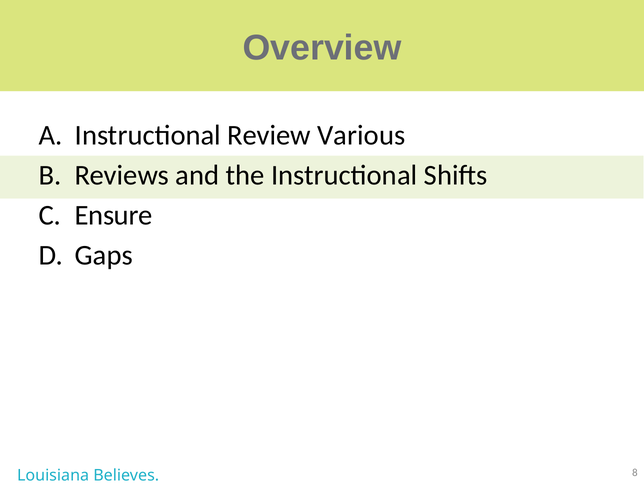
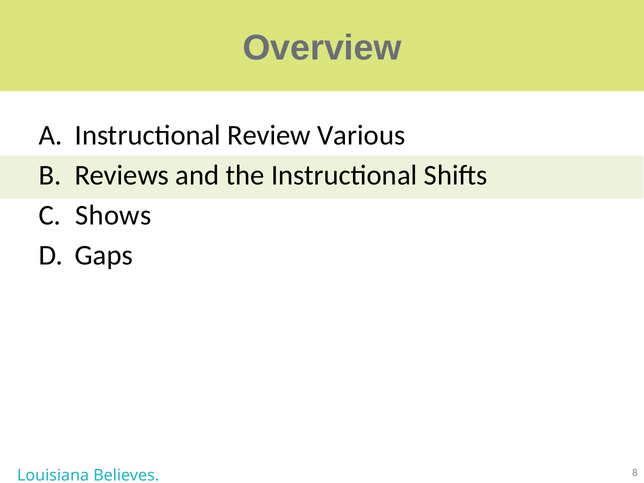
Ensure: Ensure -> Shows (113, 215)
